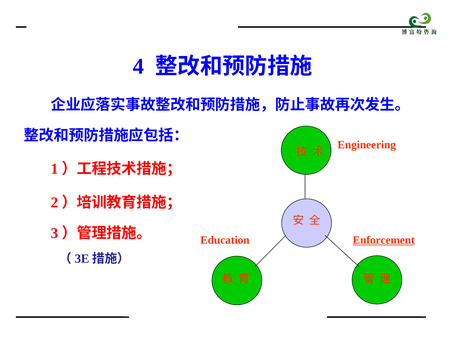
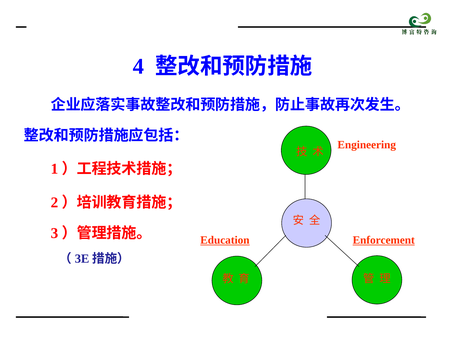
Education underline: none -> present (225, 240)
